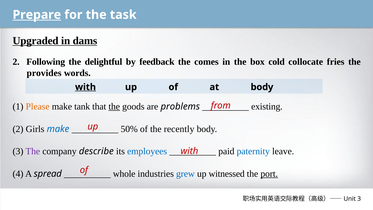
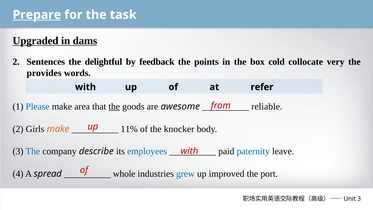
Following: Following -> Sentences (46, 62)
comes: comes -> points (206, 62)
fries: fries -> very (336, 62)
with underline: present -> none (86, 87)
at body: body -> refer (262, 87)
Please colour: orange -> blue (38, 106)
tank: tank -> area (82, 106)
problems: problems -> awesome (180, 106)
existing: existing -> reliable (267, 106)
make colour: blue -> orange (58, 129)
50%: 50% -> 11% (129, 129)
recently: recently -> knocker (179, 129)
The colour: purple -> blue (33, 151)
witnessed: witnessed -> improved (227, 174)
port underline: present -> none (269, 174)
